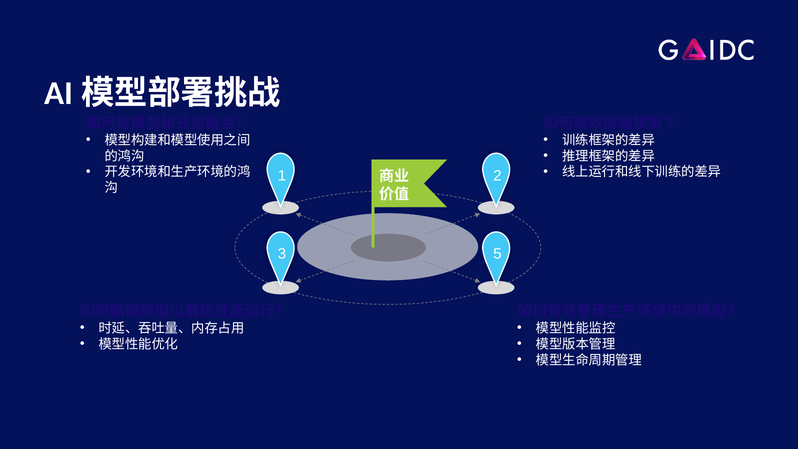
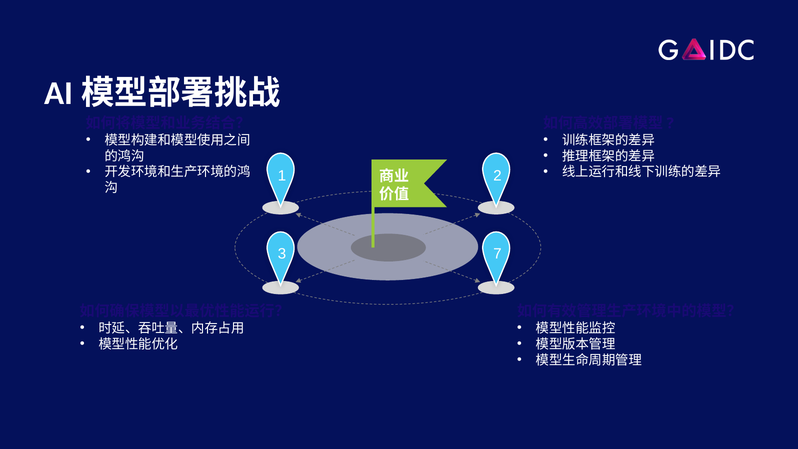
5: 5 -> 7 (498, 254)
